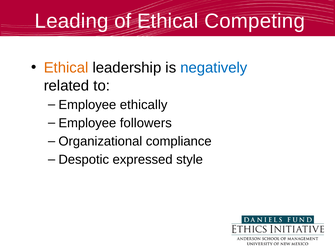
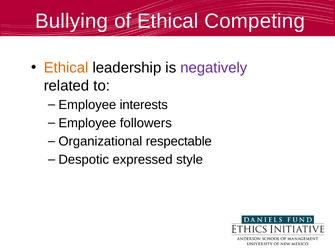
Leading: Leading -> Bullying (72, 21)
negatively colour: blue -> purple (214, 67)
ethically: ethically -> interests (144, 105)
compliance: compliance -> respectable (179, 141)
